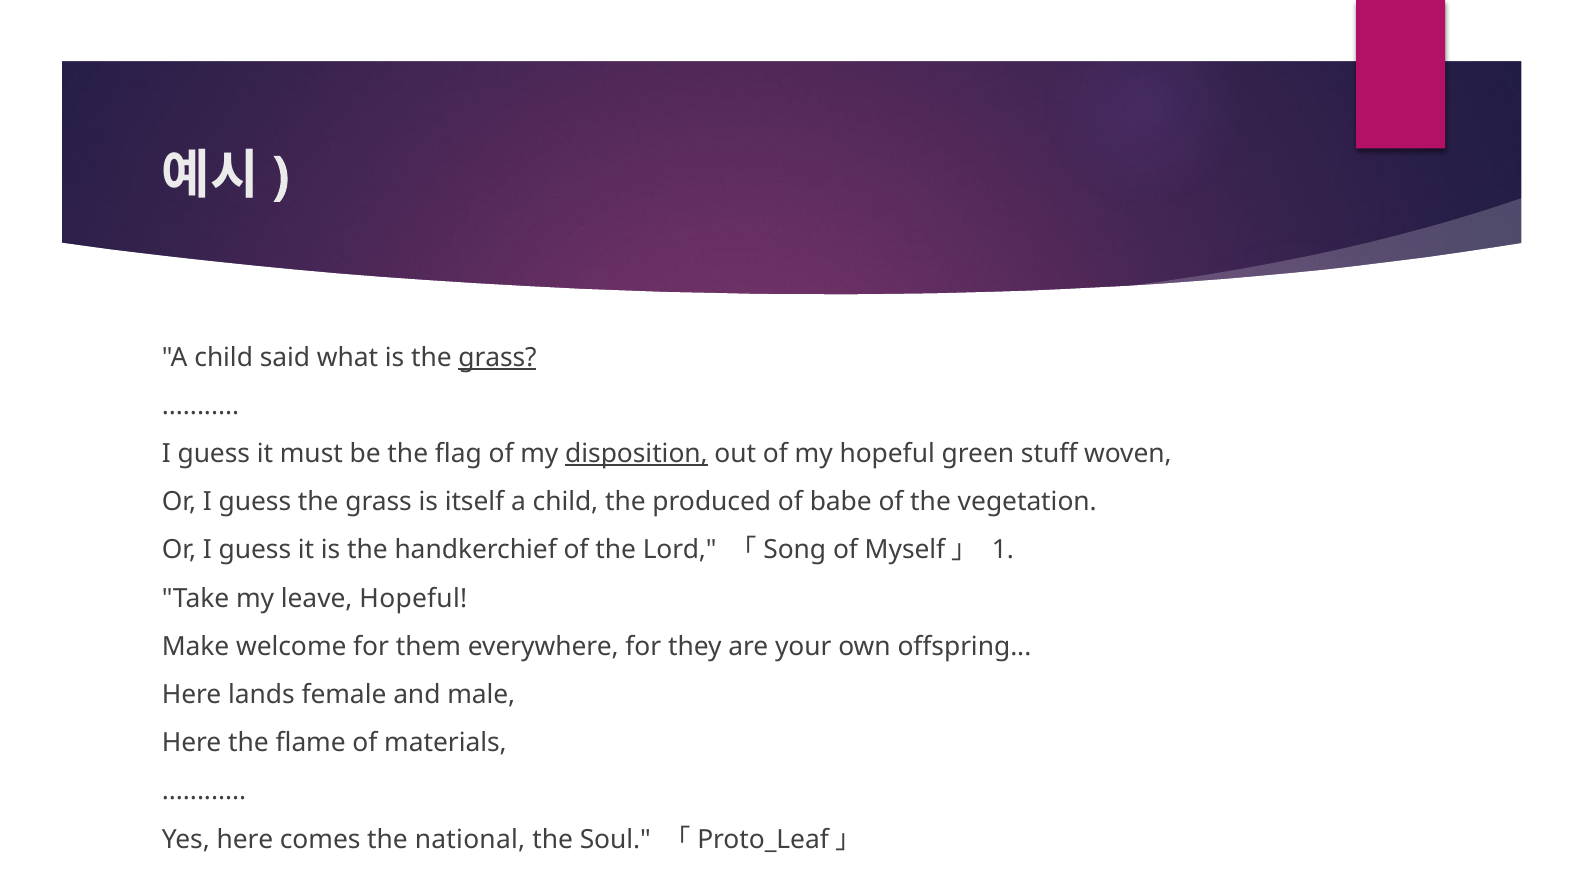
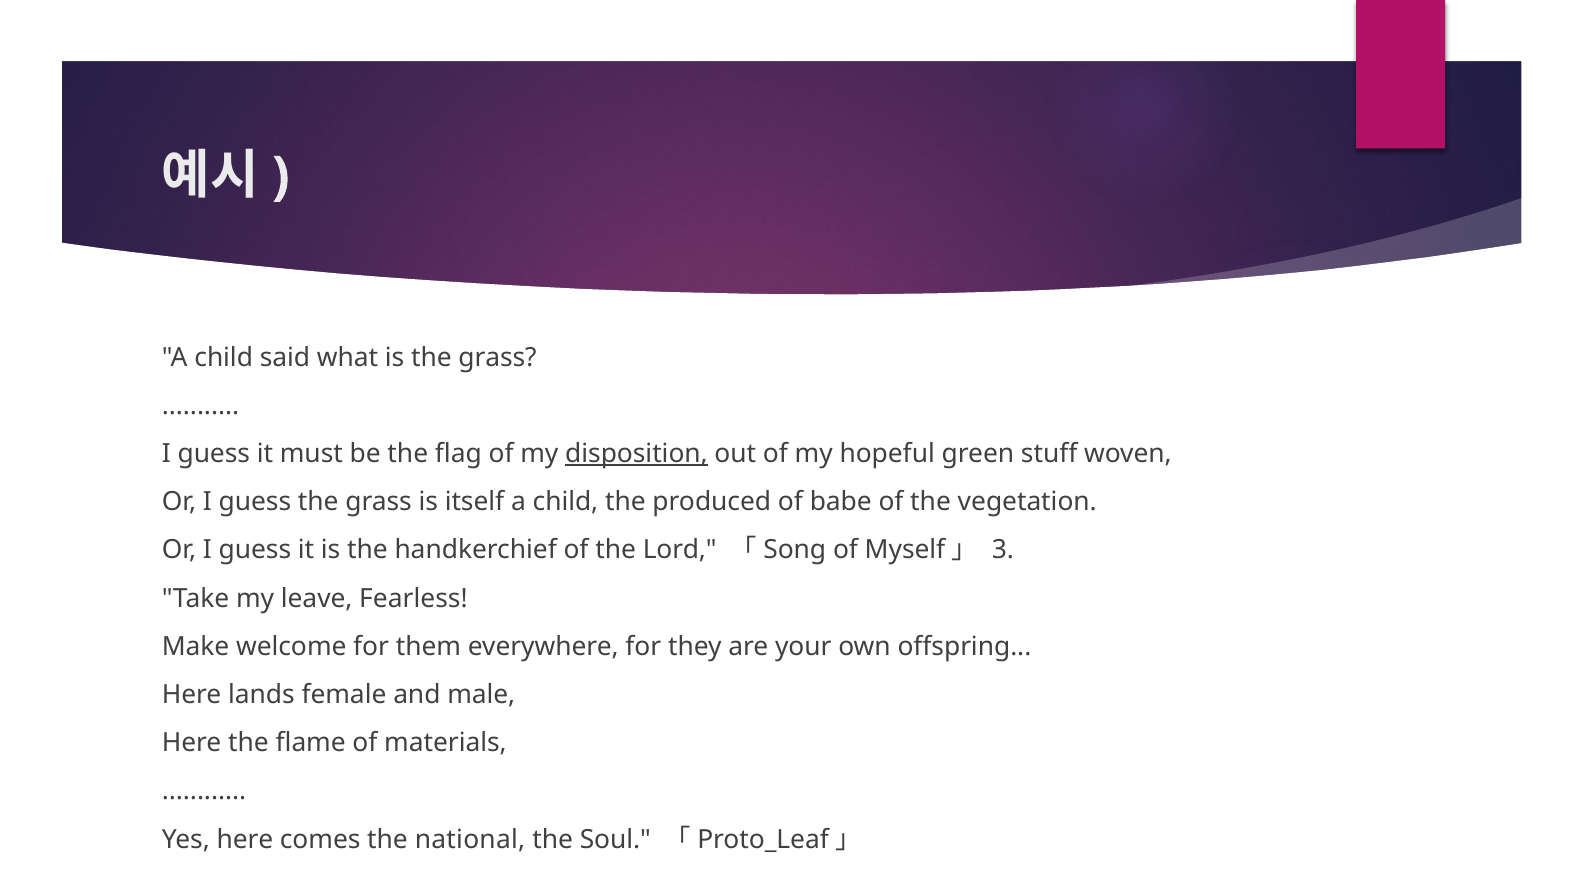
grass underline: present -> none (497, 358)
1: 1 -> 3 (1003, 550)
leave Hopeful: Hopeful -> Fearless (413, 598)
